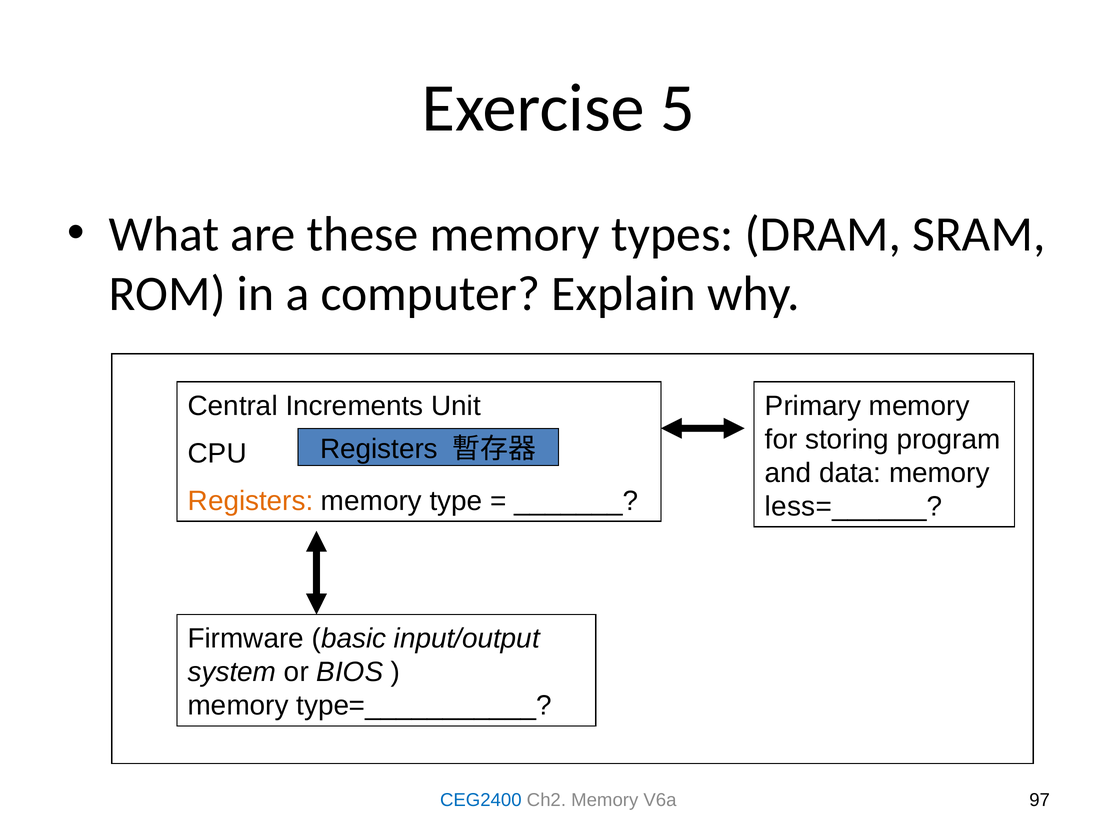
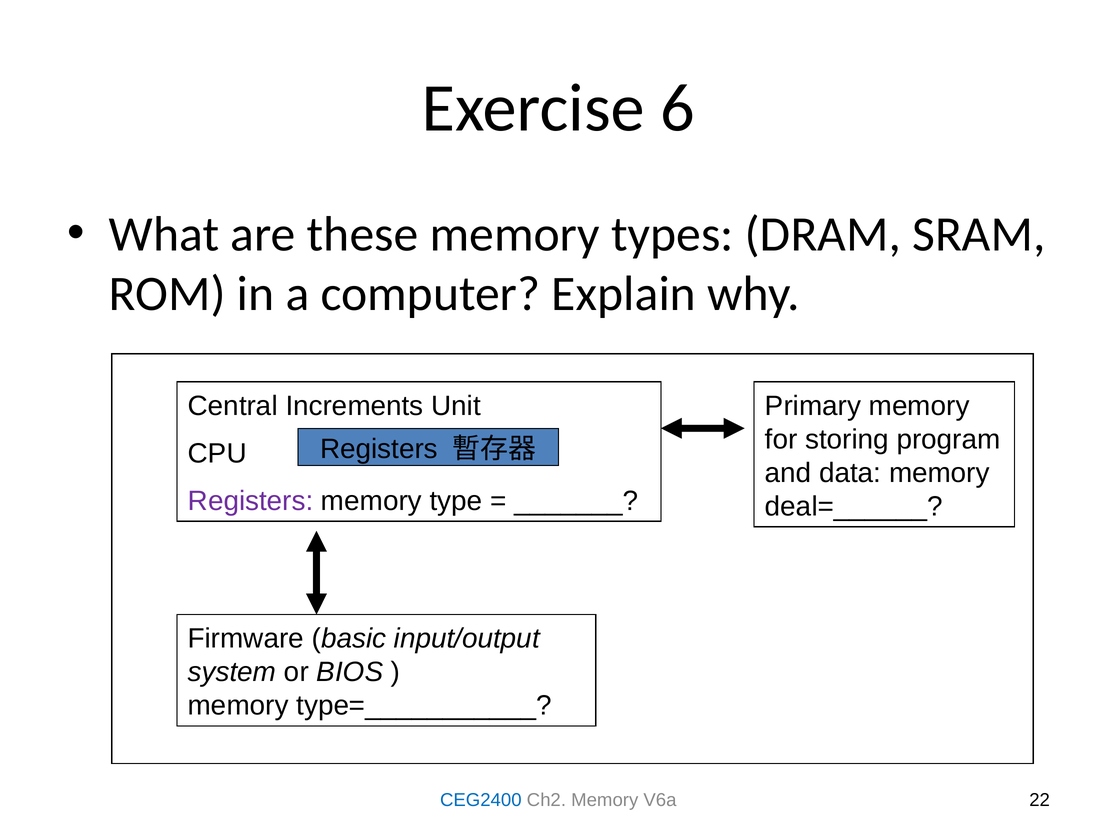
5: 5 -> 6 (677, 108)
Registers colour: orange -> purple (251, 501)
less=______: less=______ -> deal=______ (854, 506)
97: 97 -> 22 (1040, 800)
